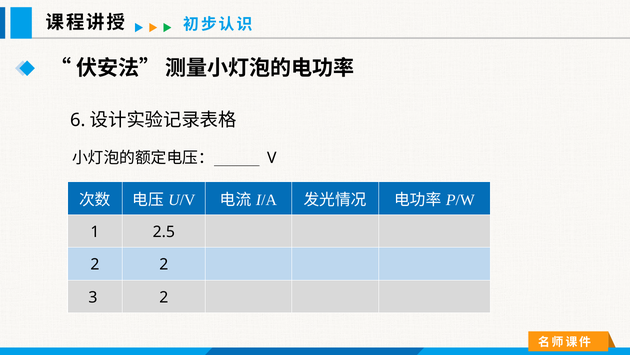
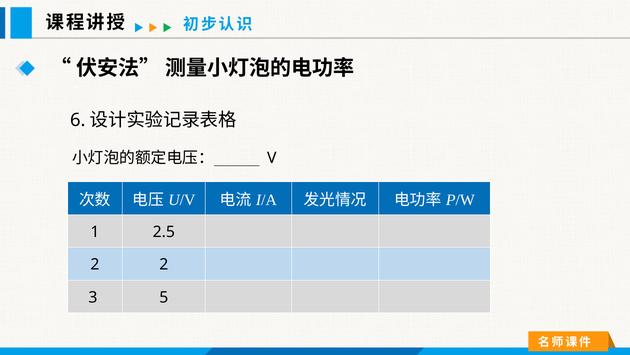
3 2: 2 -> 5 (164, 297)
